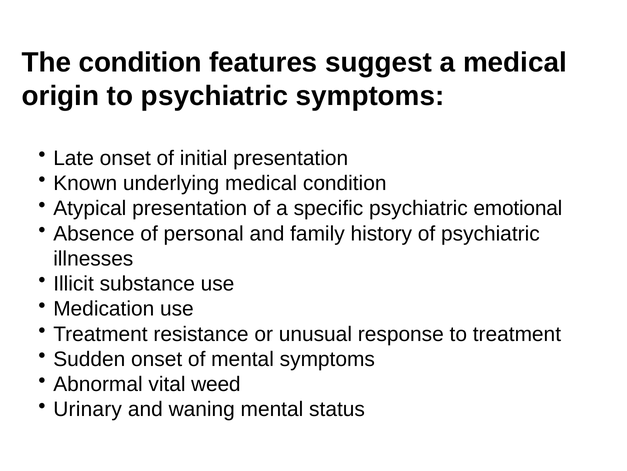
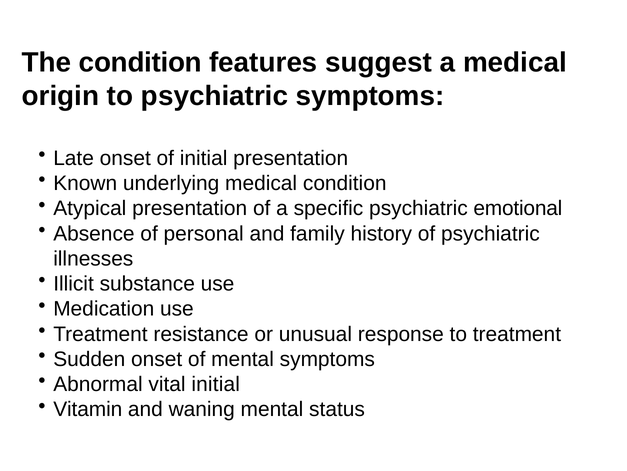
vital weed: weed -> initial (216, 384)
Urinary: Urinary -> Vitamin (88, 409)
